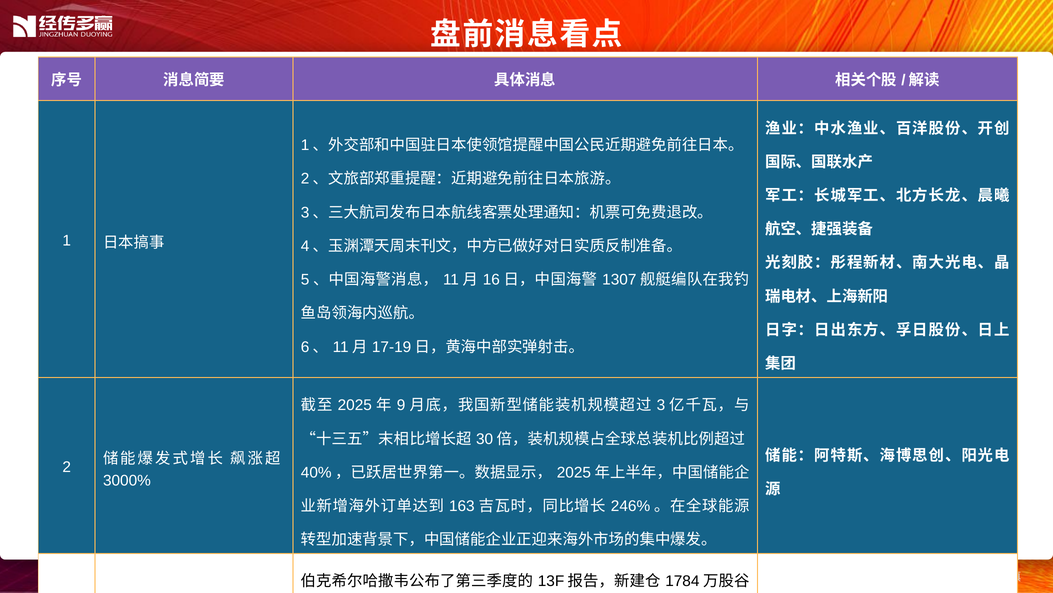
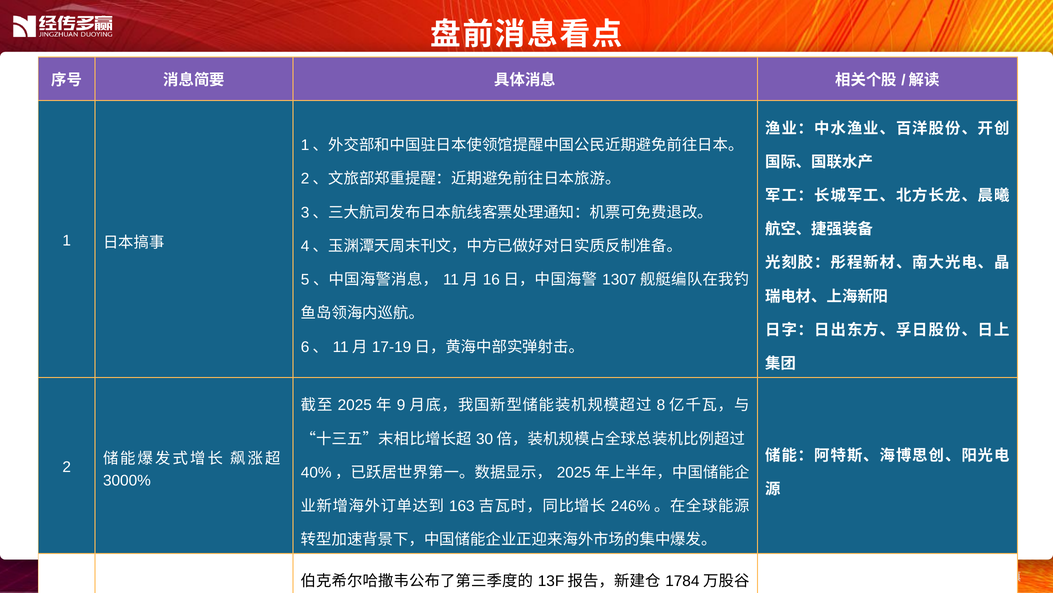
3: 3 -> 8 (661, 405)
